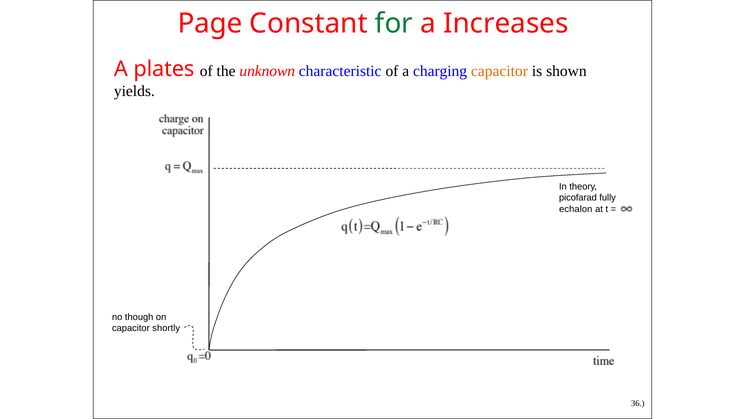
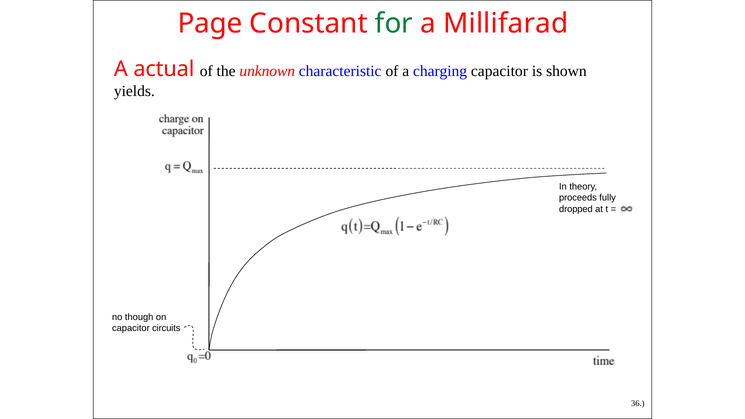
Increases: Increases -> Millifarad (506, 24)
plates: plates -> actual (164, 69)
capacitor colour: orange -> black (499, 71)
picofarad: picofarad -> proceeds (578, 198)
echalon: echalon -> dropped (576, 209)
shortly: shortly -> circuits (166, 328)
